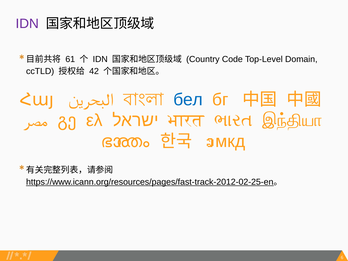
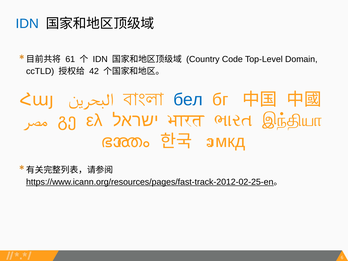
IDN colour: purple -> blue (27, 24)
